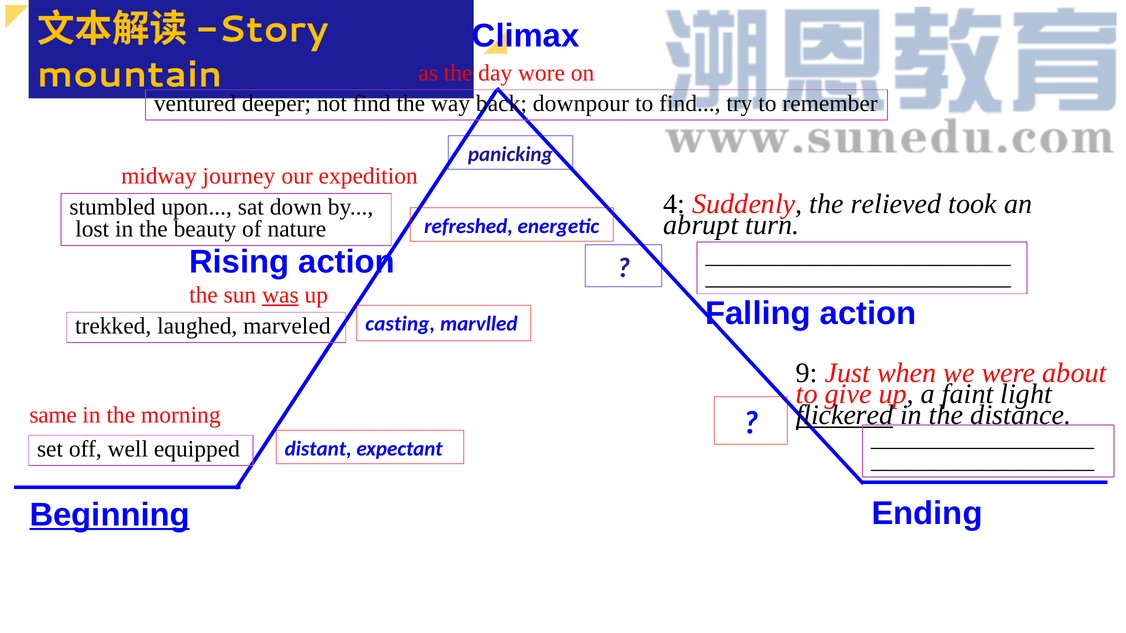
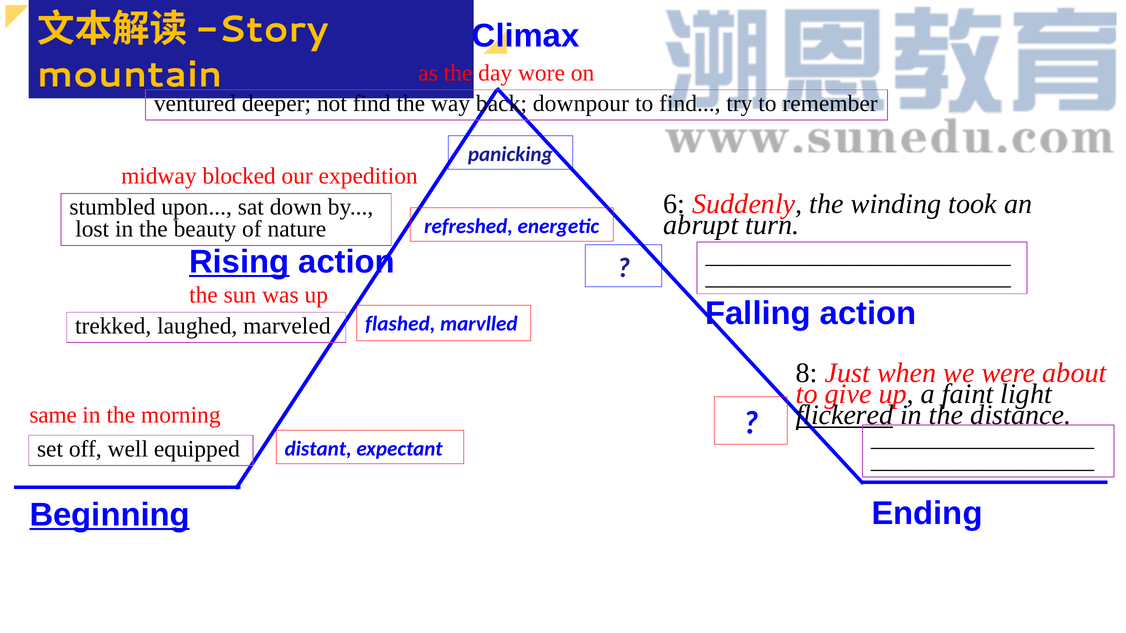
journey: journey -> blocked (239, 176)
4: 4 -> 6 (674, 204)
relieved: relieved -> winding (896, 204)
Rising underline: none -> present (239, 262)
was underline: present -> none (280, 295)
casting: casting -> flashed (400, 324)
9: 9 -> 8 (807, 373)
